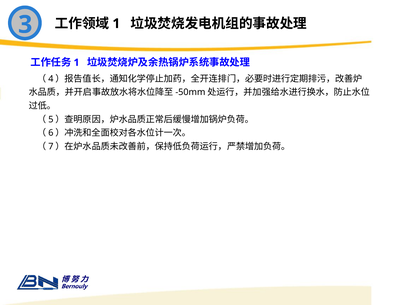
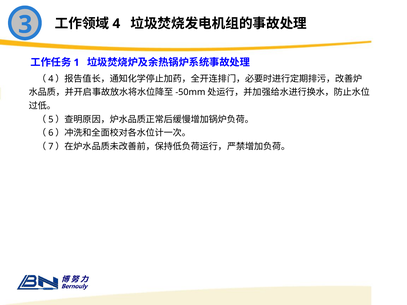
1: 1 -> 4 (116, 24)
